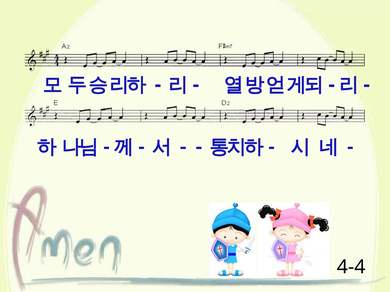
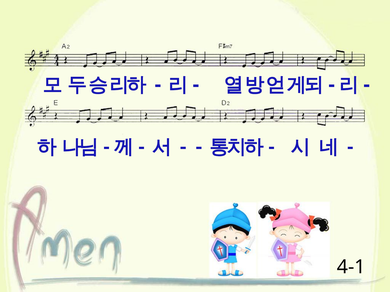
4-4: 4-4 -> 4-1 (351, 267)
